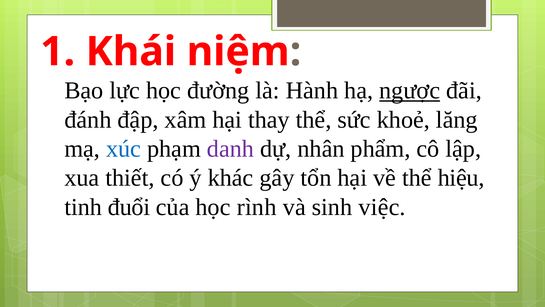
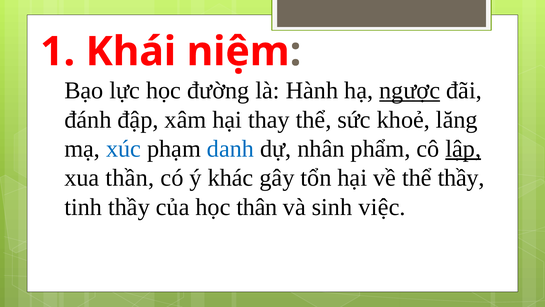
danh colour: purple -> blue (231, 149)
lập underline: none -> present (463, 149)
thiết: thiết -> thần (130, 178)
thể hiệu: hiệu -> thầy (461, 178)
tinh đuổi: đuổi -> thầy (129, 207)
rình: rình -> thân (257, 207)
